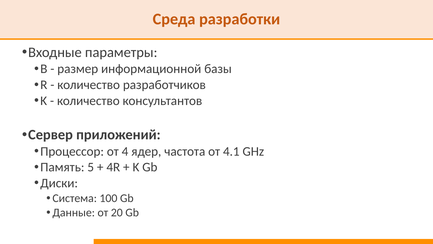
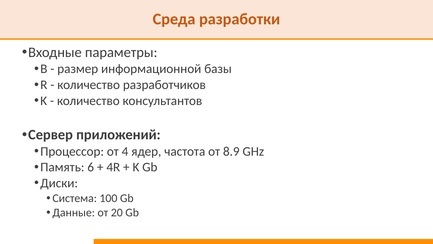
4.1: 4.1 -> 8.9 (231, 151)
5: 5 -> 6 (91, 167)
